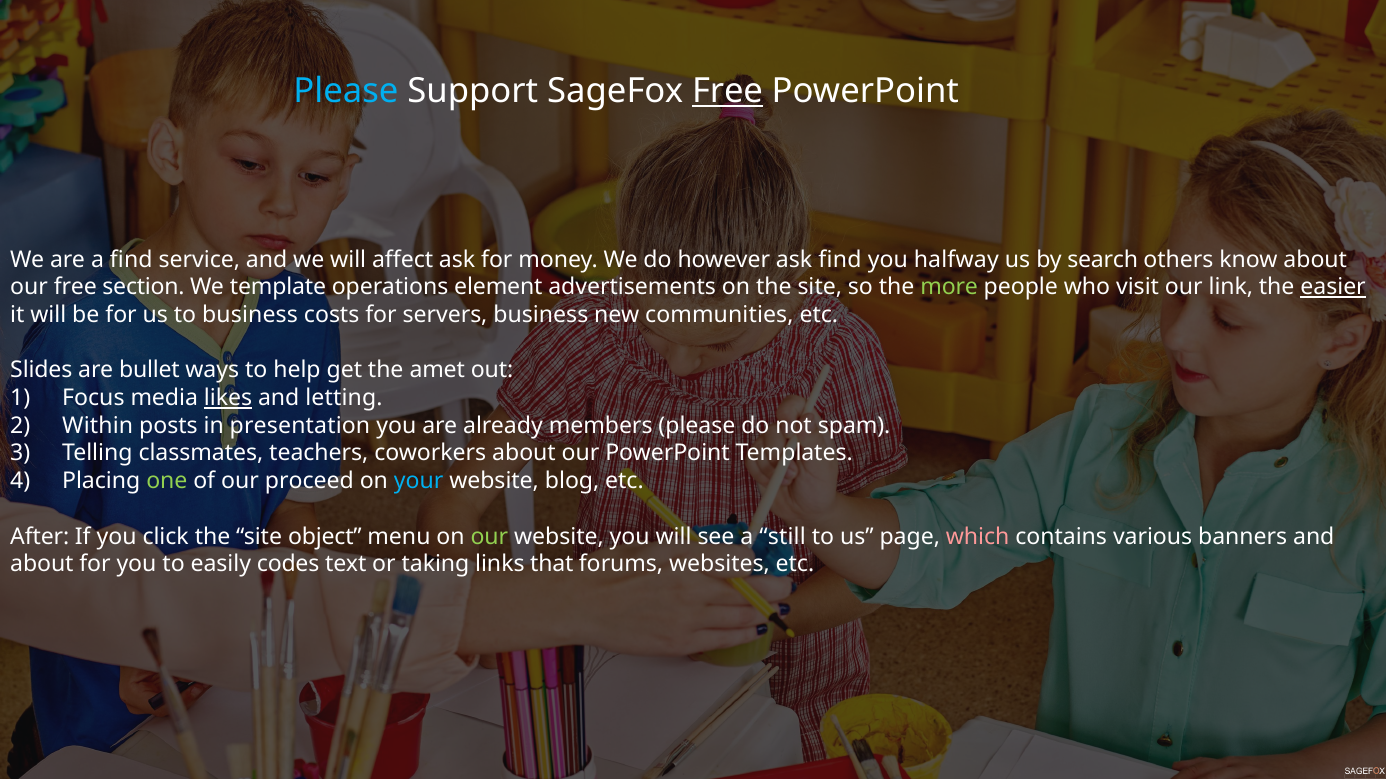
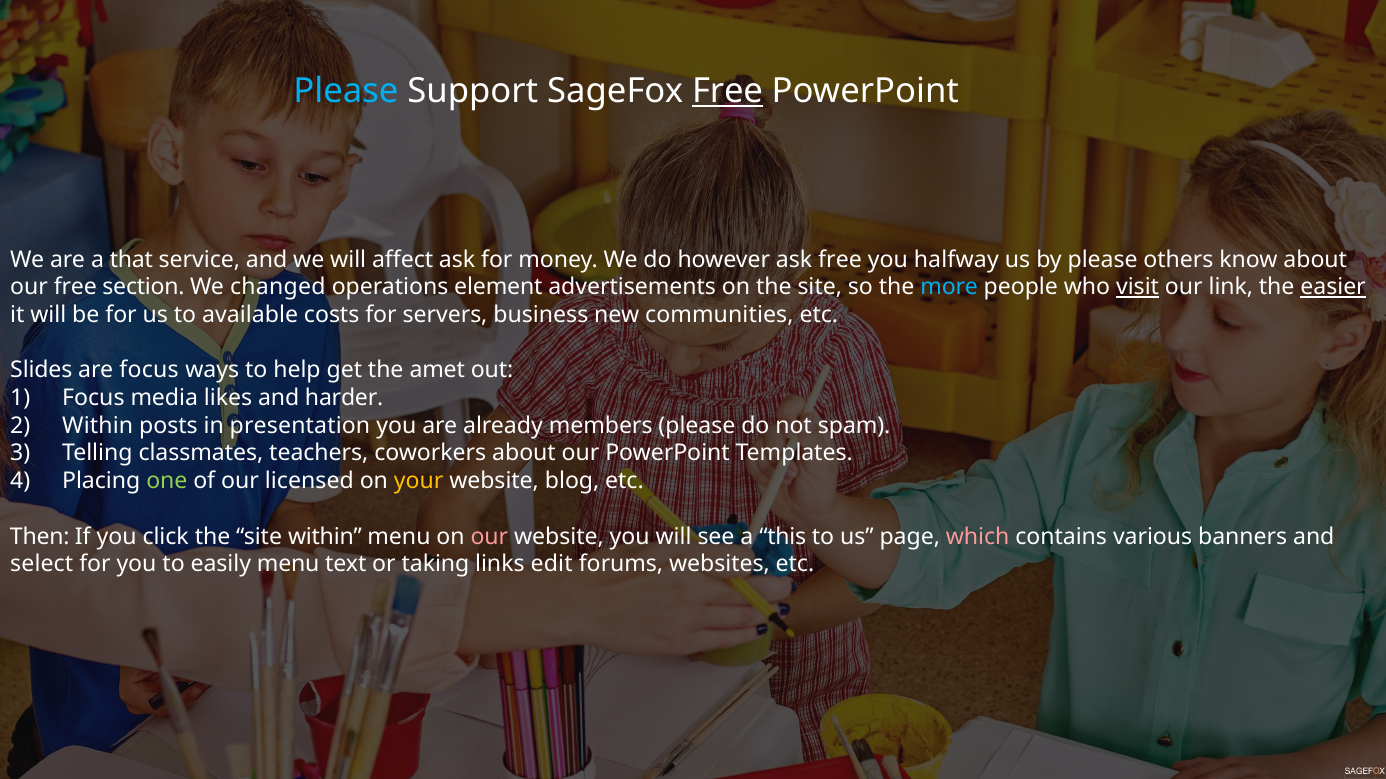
a find: find -> that (131, 260)
ask find: find -> free (840, 260)
by search: search -> please (1103, 260)
template: template -> changed (278, 287)
more colour: light green -> light blue (949, 287)
visit underline: none -> present (1138, 287)
to business: business -> available (250, 315)
are bullet: bullet -> focus (149, 371)
likes underline: present -> none (228, 398)
letting: letting -> harder (344, 398)
proceed: proceed -> licensed (309, 481)
your colour: light blue -> yellow (419, 481)
After: After -> Then (40, 537)
site object: object -> within (325, 537)
our colour: light green -> pink (489, 537)
still: still -> this (783, 537)
about: about -> select (42, 565)
easily codes: codes -> menu (288, 565)
that: that -> edit (552, 565)
